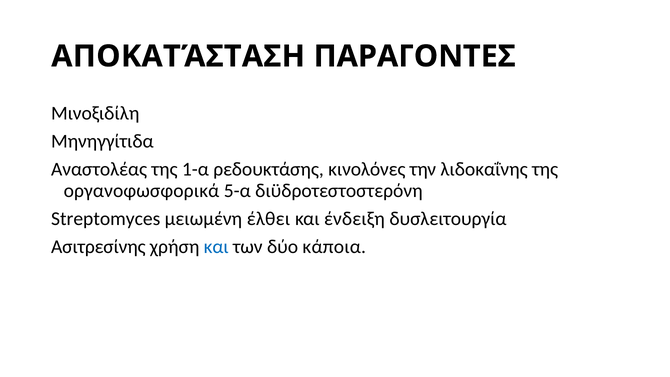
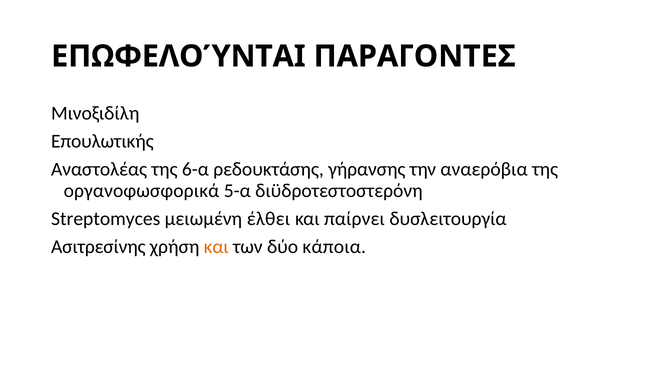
ΑΠΟΚΑΤΆΣΤΑΣΗ: ΑΠΟΚΑΤΆΣΤΑΣΗ -> ΕΠΩΦΕΛΟΎΝΤΑΙ (178, 56)
Μηνηγγίτιδα: Μηνηγγίτιδα -> Επουλωτικής (102, 141)
1-α: 1-α -> 6-α (195, 169)
κινολόνες: κινολόνες -> γήρανσης (367, 169)
λιδοκαΐνης: λιδοκαΐνης -> αναερόβια (484, 169)
ένδειξη: ένδειξη -> παίρνει (354, 219)
και colour: blue -> orange (216, 247)
